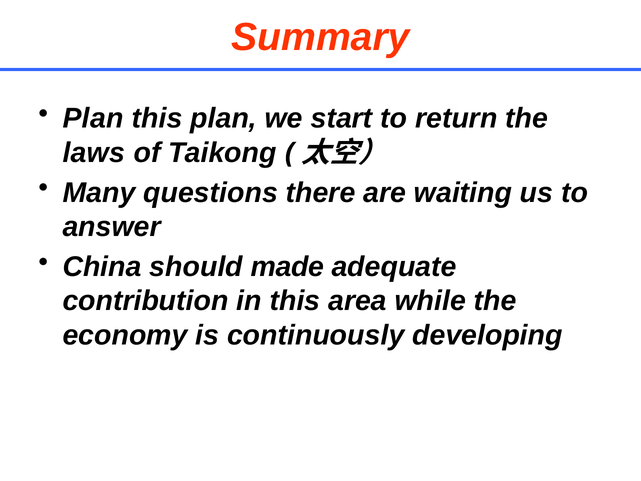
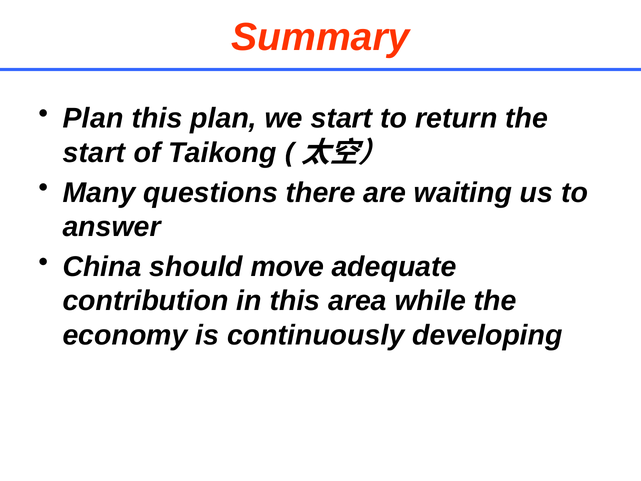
laws: laws -> start (94, 153)
made: made -> move (287, 267)
